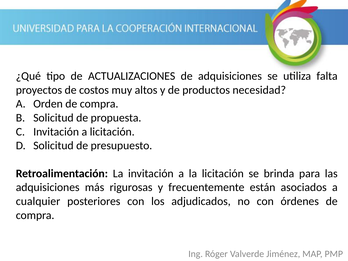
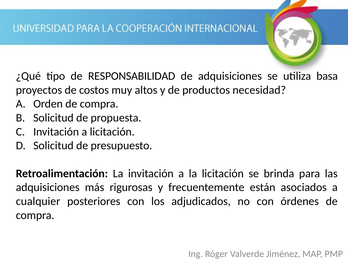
ACTUALIZACIONES: ACTUALIZACIONES -> RESPONSABILIDAD (132, 76)
falta: falta -> basa (327, 76)
